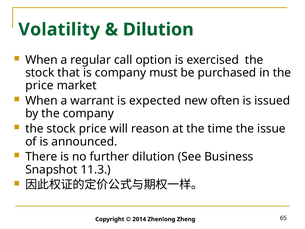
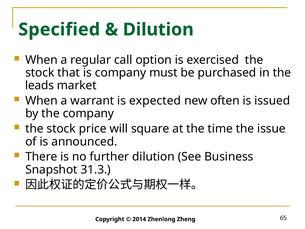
Volatility: Volatility -> Specified (59, 30)
price: price -> leads (40, 85)
reason: reason -> square (150, 129)
11.3: 11.3 -> 31.3 (96, 169)
